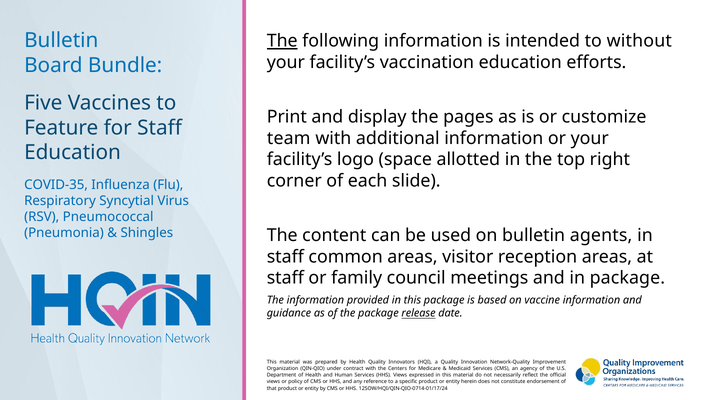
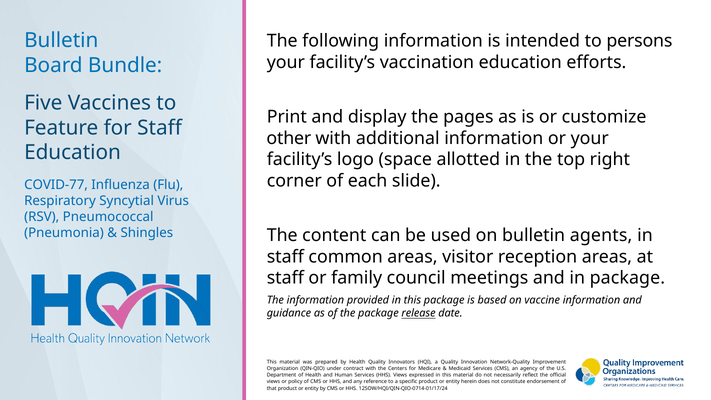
The underline: present -> none (282, 41)
without: without -> persons (639, 41)
team: team -> other (289, 138)
COVID-35: COVID-35 -> COVID-77 (56, 185)
